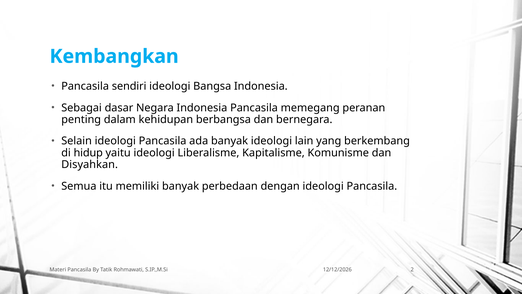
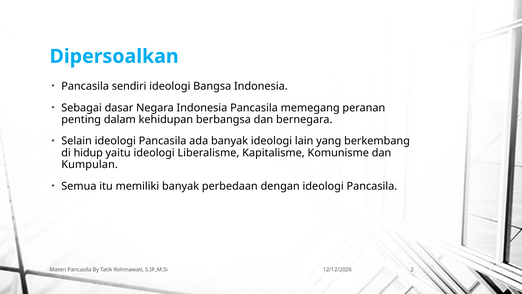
Kembangkan: Kembangkan -> Dipersoalkan (114, 56)
Disyahkan: Disyahkan -> Kumpulan (90, 164)
